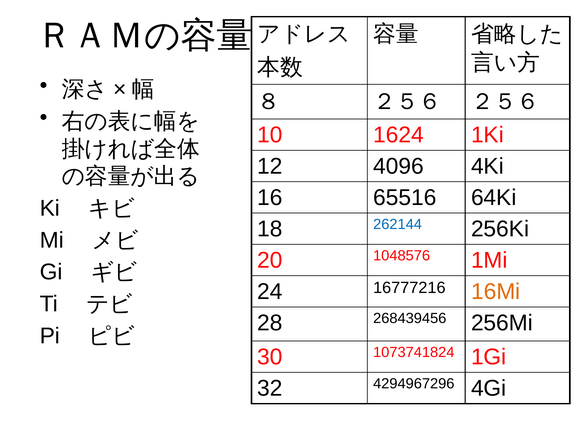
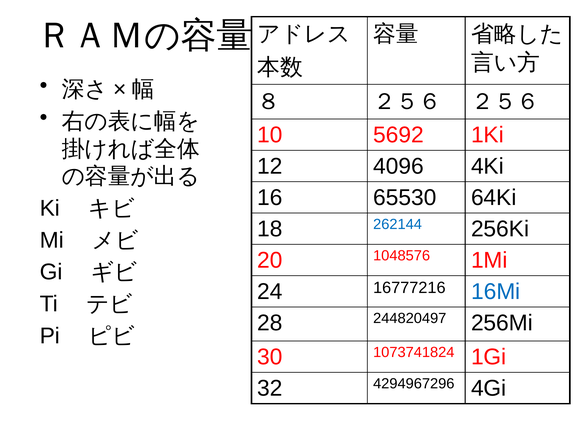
1624: 1624 -> 5692 (398, 135)
65516: 65516 -> 65530 (405, 197)
16Mi colour: orange -> blue (496, 291)
268439456: 268439456 -> 244820497 (410, 318)
